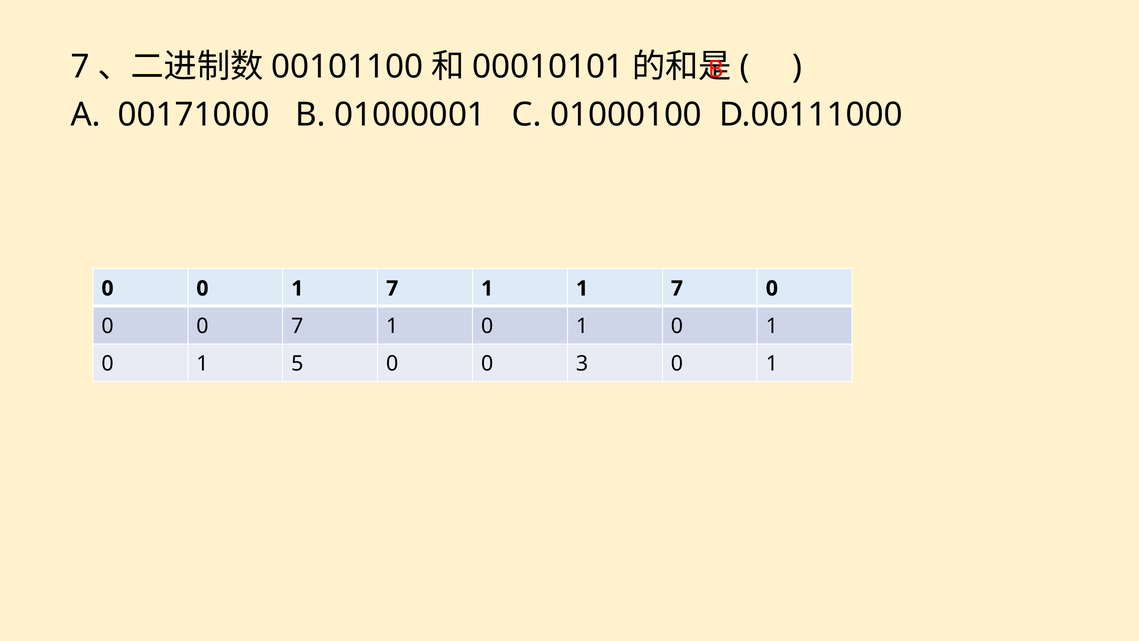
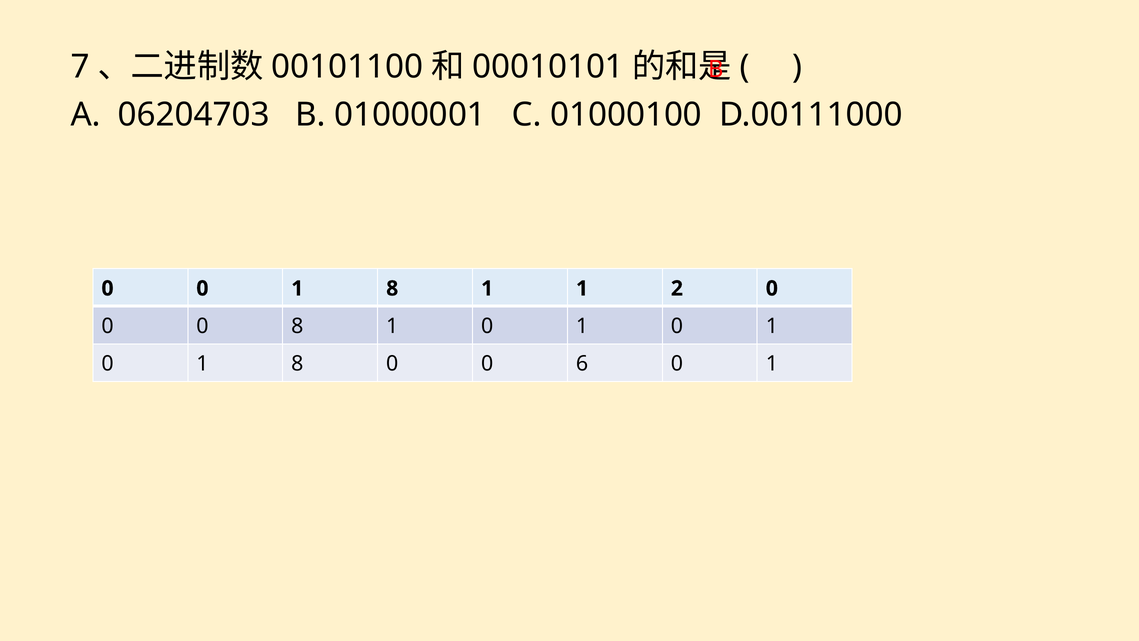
00171000: 00171000 -> 06204703 (194, 115)
0 0 1 7: 7 -> 8 (392, 288)
1 1 7: 7 -> 2 (677, 288)
0 7: 7 -> 8 (297, 326)
5: 5 -> 8 (297, 364)
3: 3 -> 6 (582, 364)
